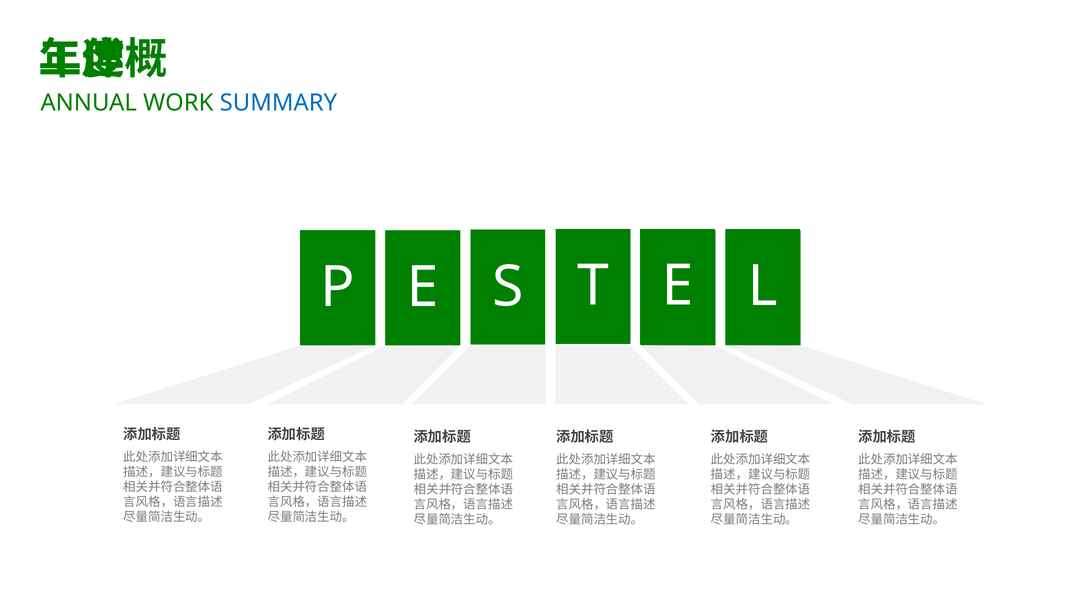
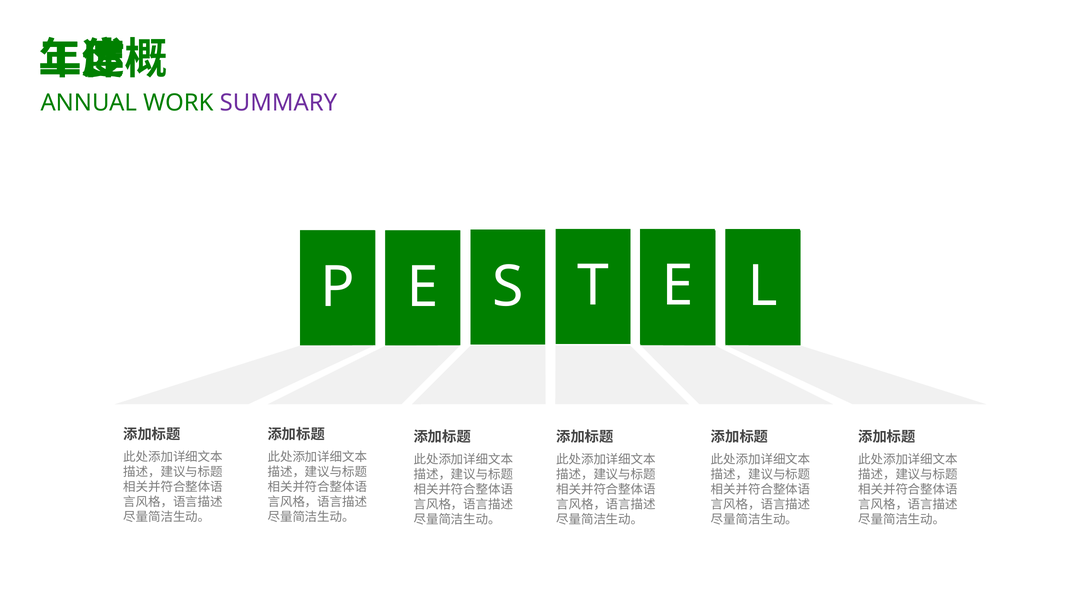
SUMMARY colour: blue -> purple (278, 103)
